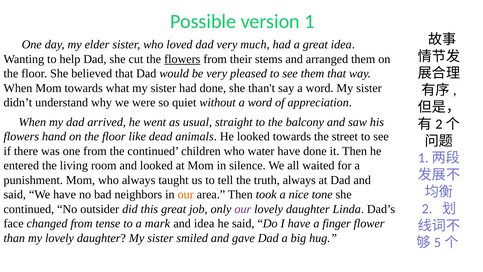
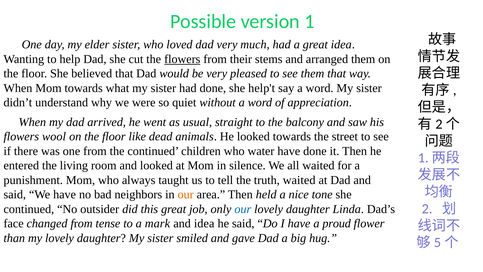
than't: than't -> help't (262, 88)
hand: hand -> wool (54, 136)
truth always: always -> waited (299, 180)
took: took -> held (266, 194)
our colour: purple -> blue (243, 209)
finger: finger -> proud (337, 223)
